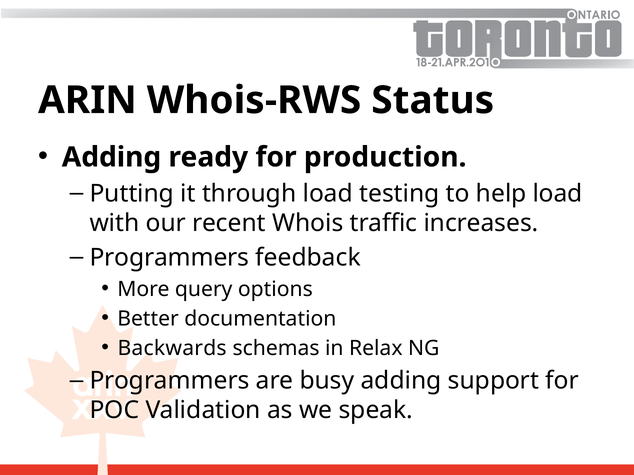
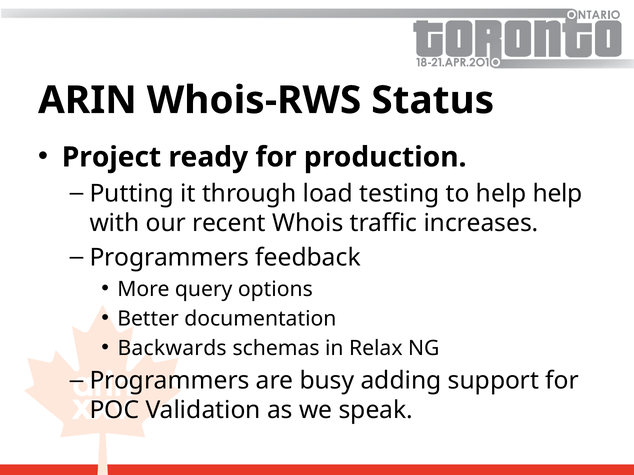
Adding: Adding -> Project (112, 157)
help load: load -> help (558, 194)
